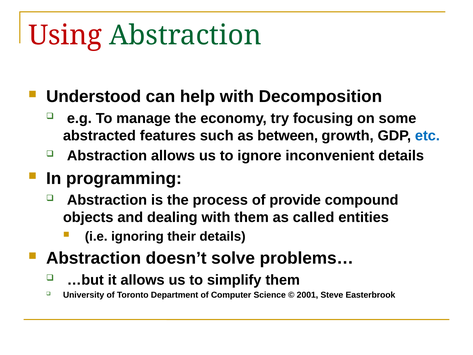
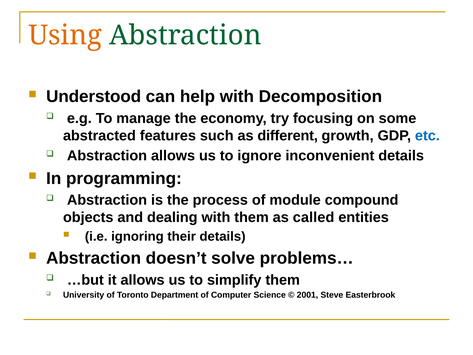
Using colour: red -> orange (65, 35)
between: between -> different (288, 136)
provide: provide -> module (295, 200)
